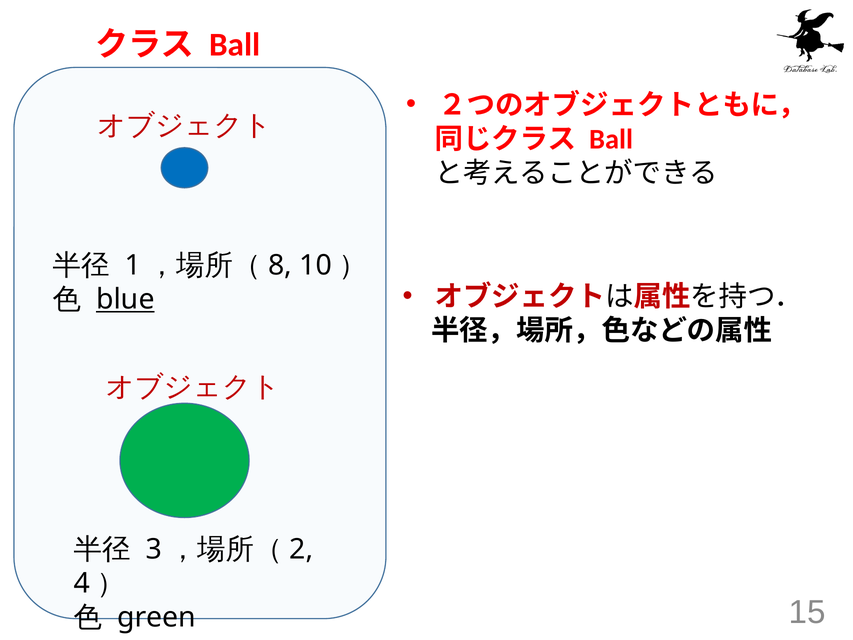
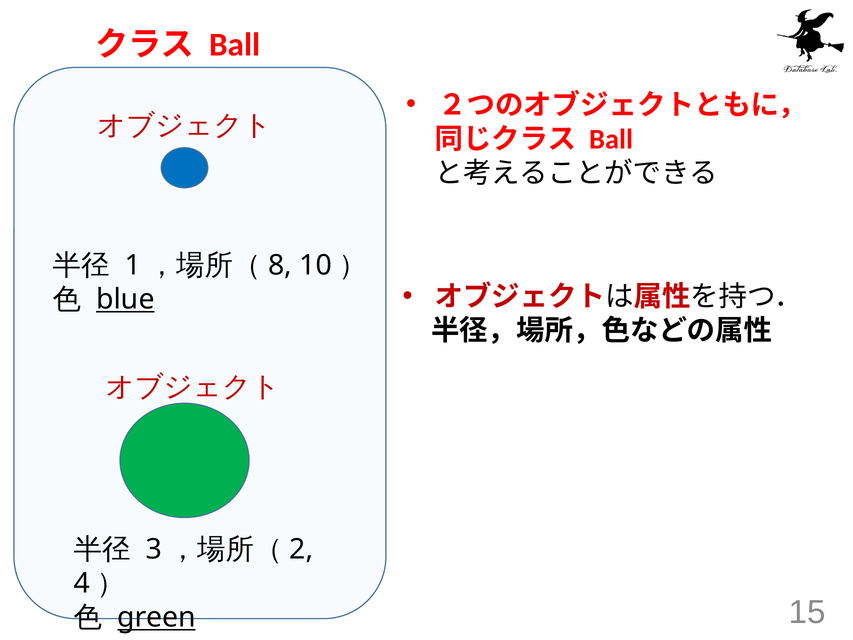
green underline: none -> present (157, 617)
